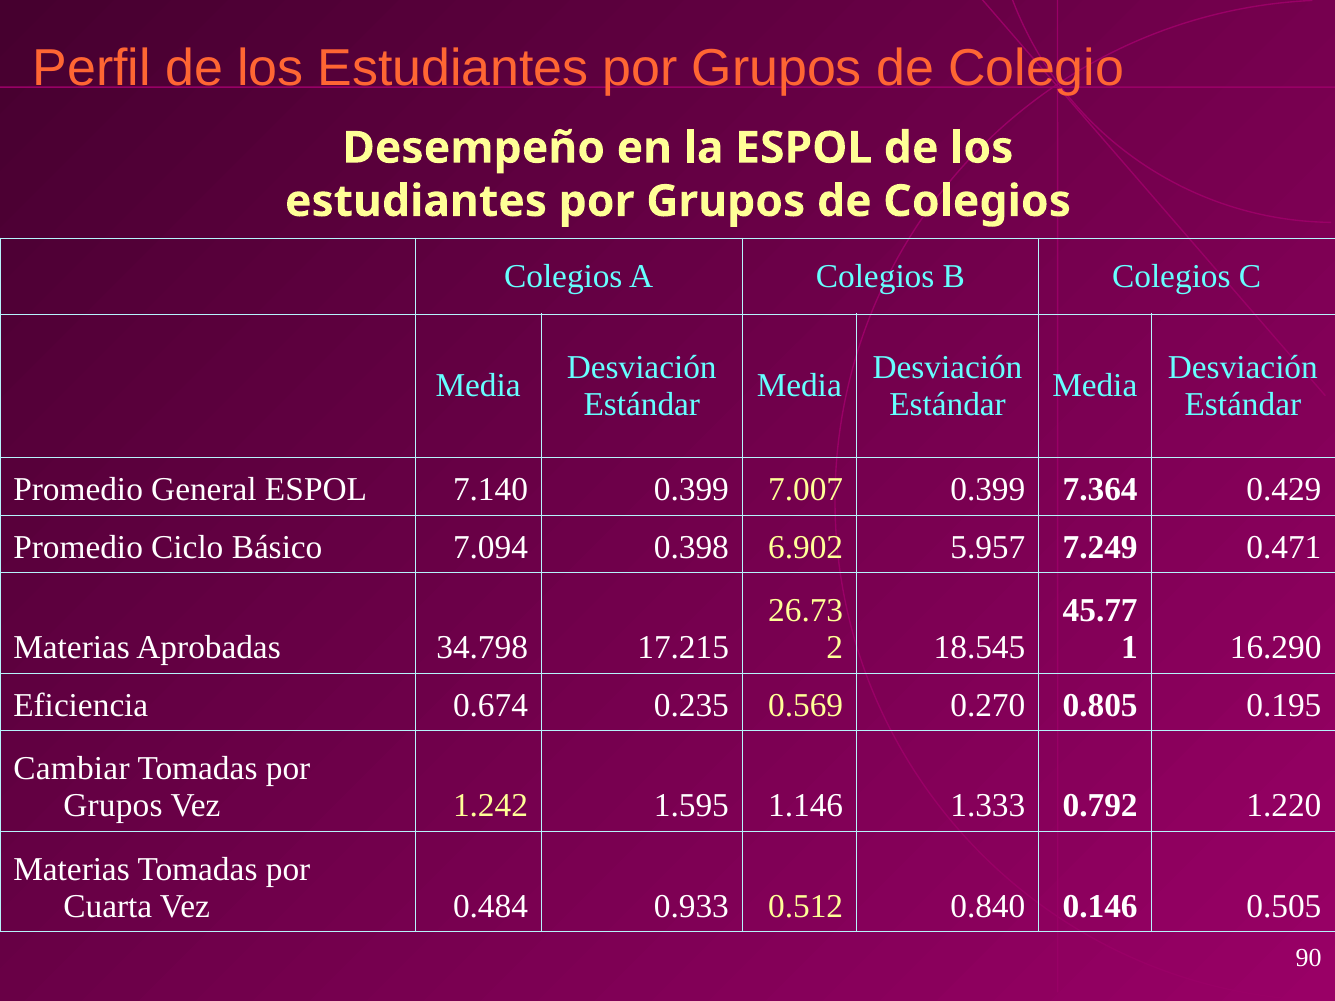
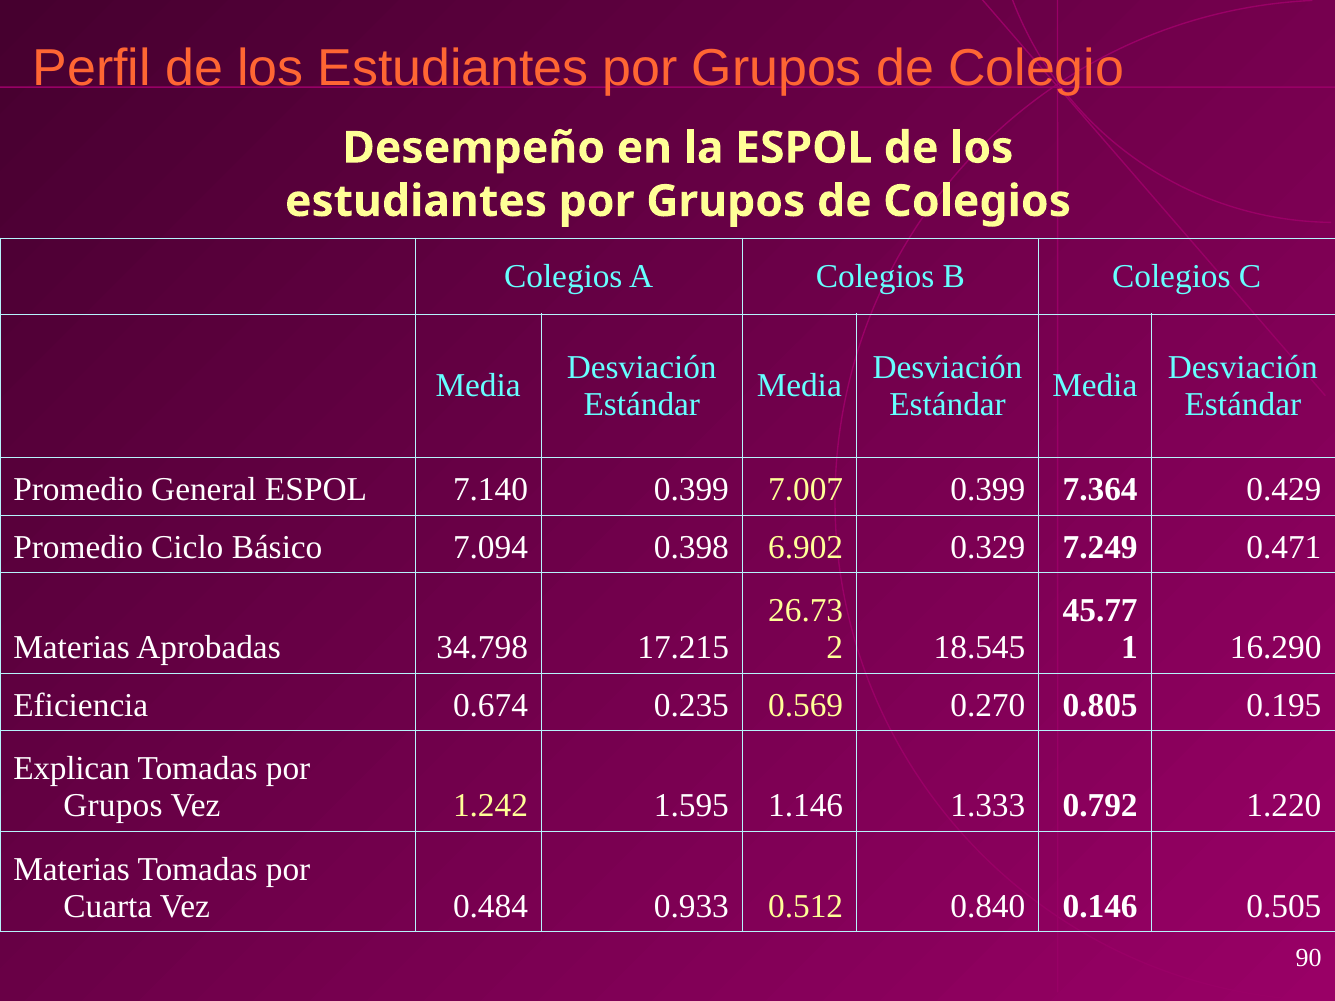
5.957: 5.957 -> 0.329 (988, 548)
Cambiar: Cambiar -> Explican (72, 769)
